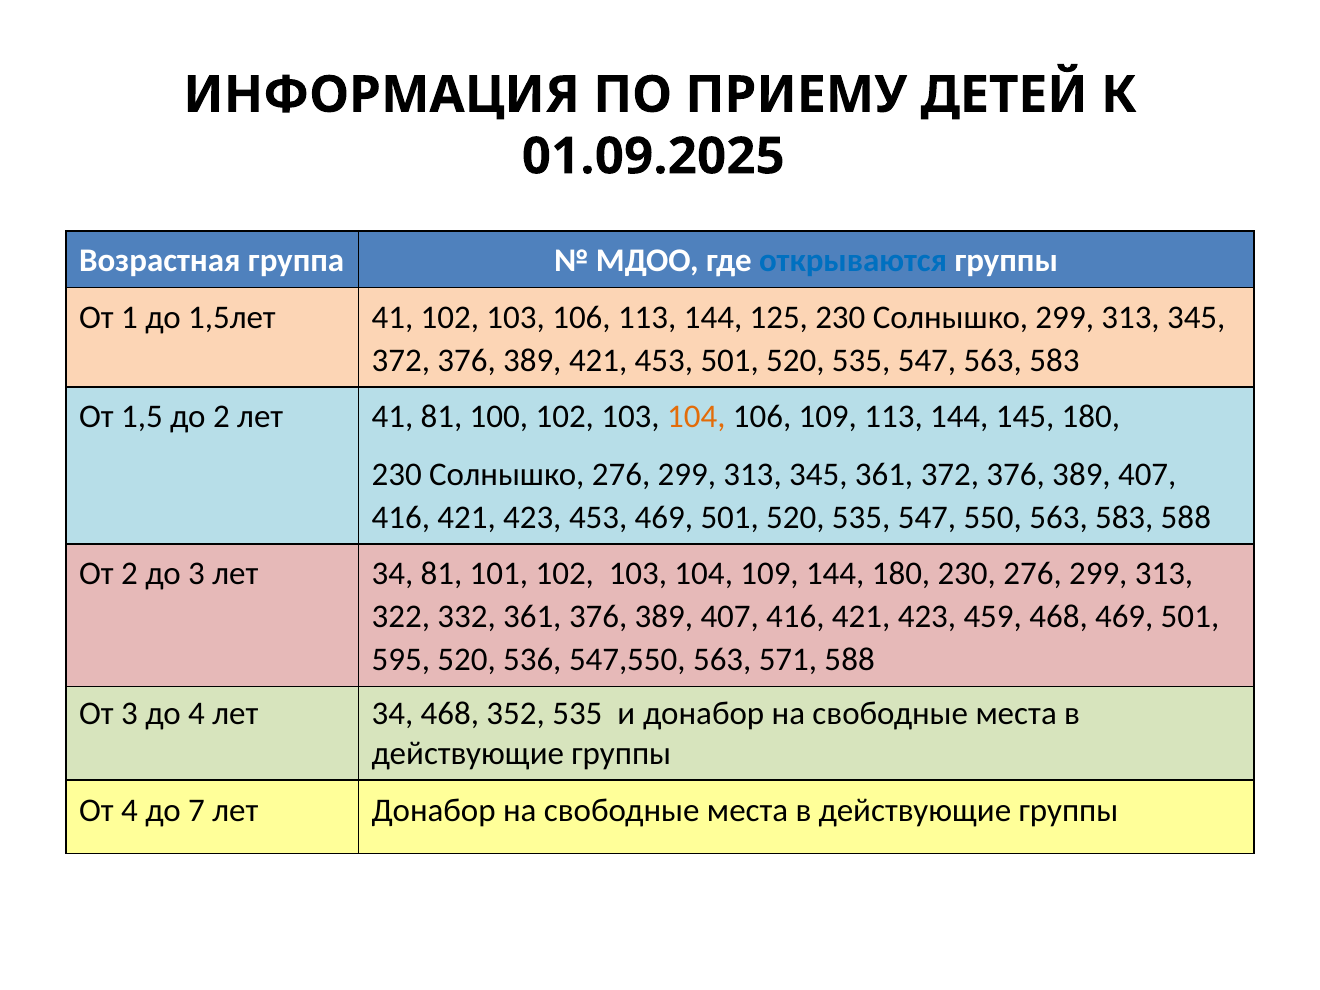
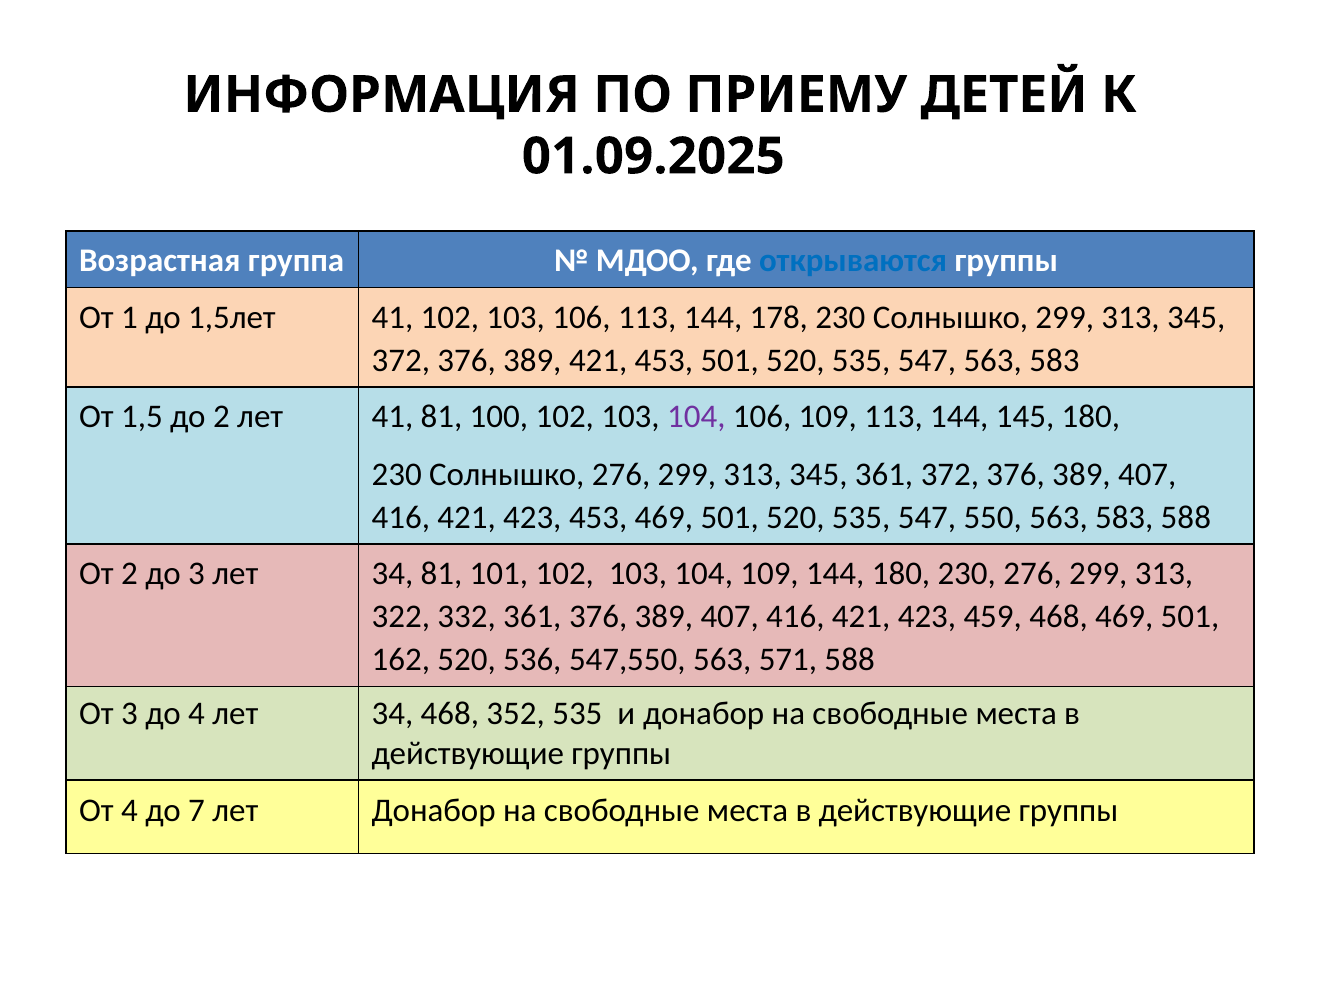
125: 125 -> 178 (779, 317)
104 colour: orange -> purple (696, 417)
595: 595 -> 162 (401, 660)
